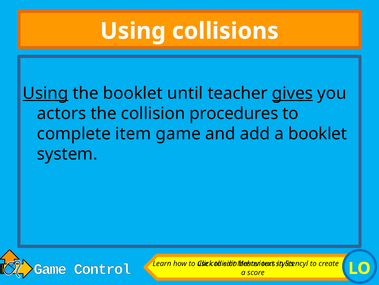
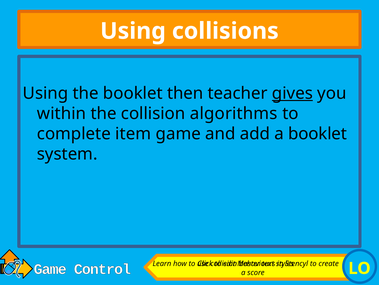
Using underline: present -> none (45, 93)
until: until -> then (185, 93)
actors: actors -> within (62, 113)
procedures: procedures -> algorithms (234, 113)
